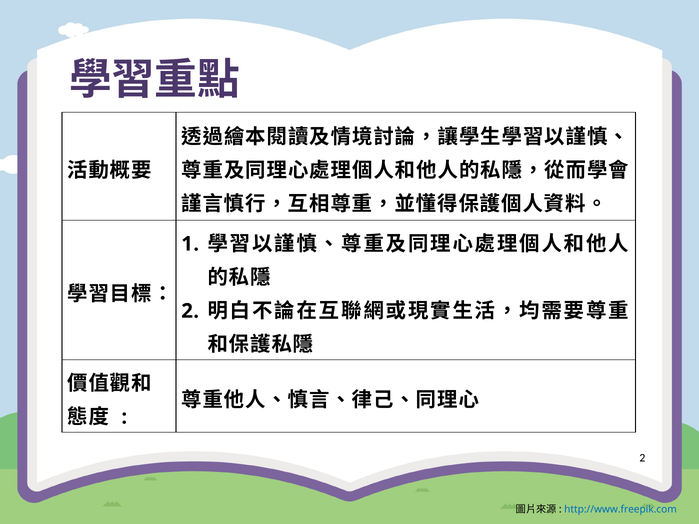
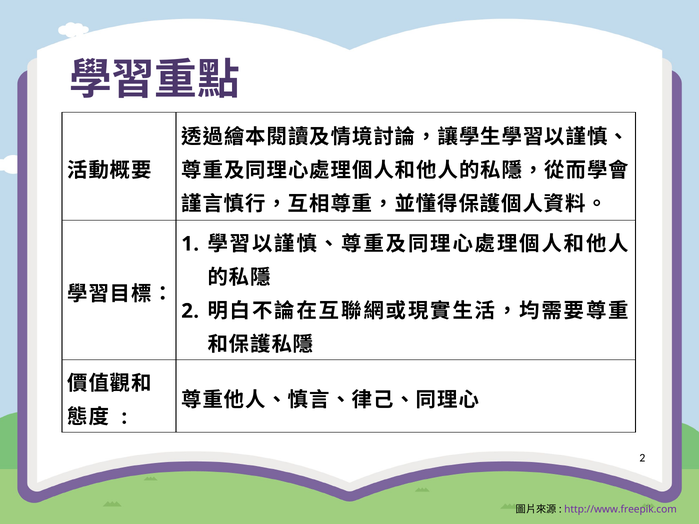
http://www.freepik.com colour: blue -> purple (621, 510)
